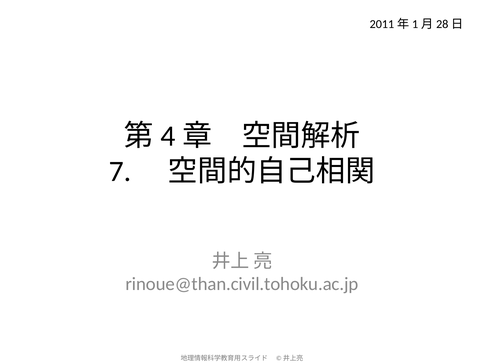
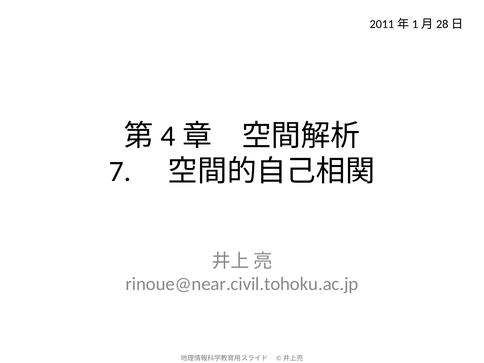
rinoue@than.civil.tohoku.ac.jp: rinoue@than.civil.tohoku.ac.jp -> rinoue@near.civil.tohoku.ac.jp (242, 284)
